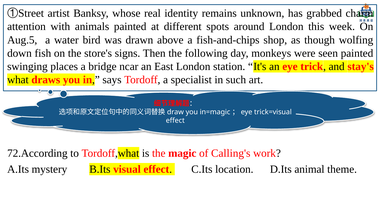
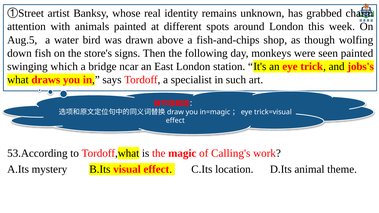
places: places -> which (64, 66)
stay's: stay's -> jobs's (361, 66)
72.According: 72.According -> 53.According (37, 153)
